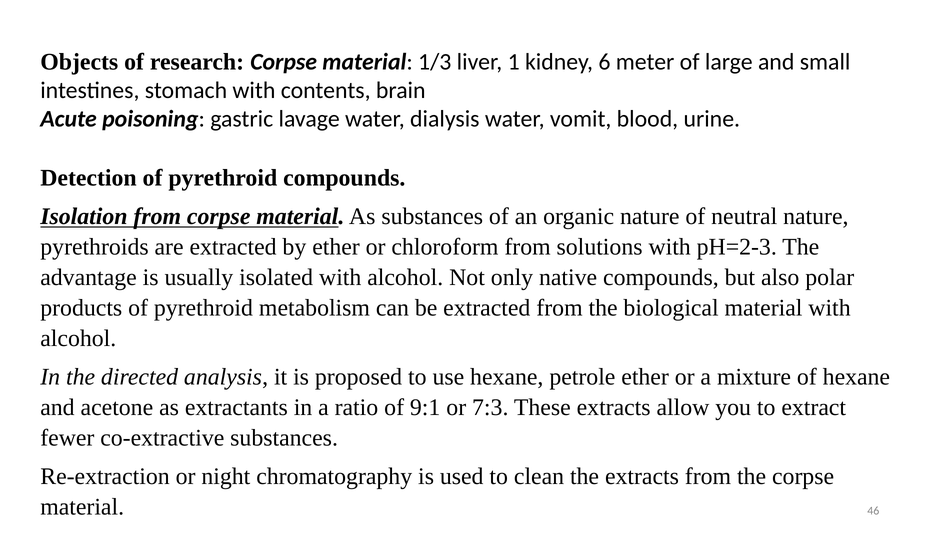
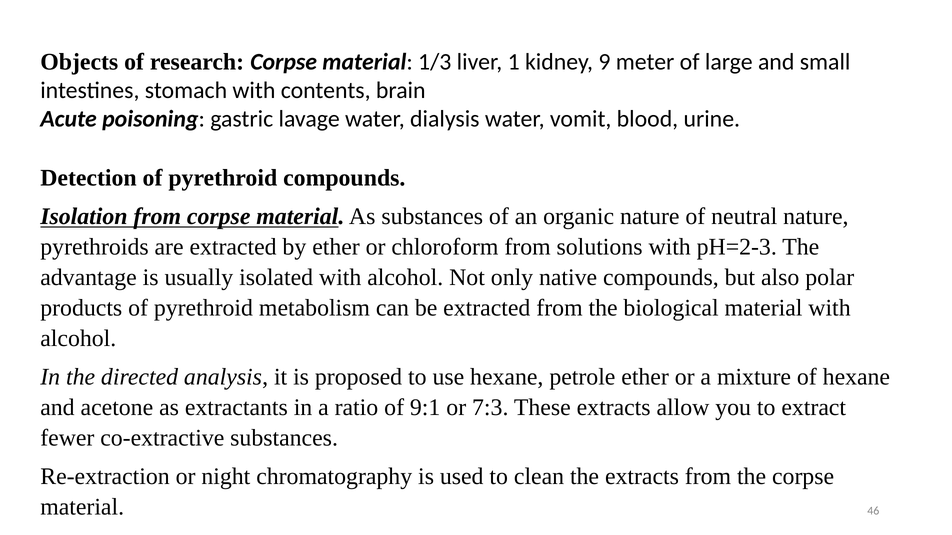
6: 6 -> 9 (604, 62)
